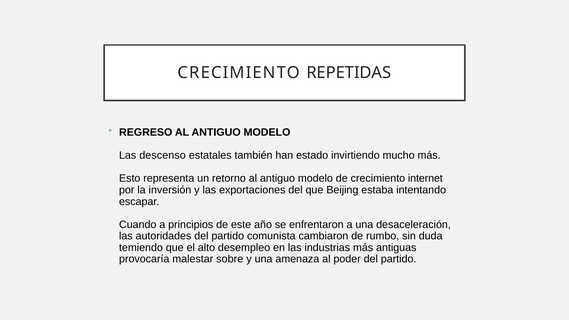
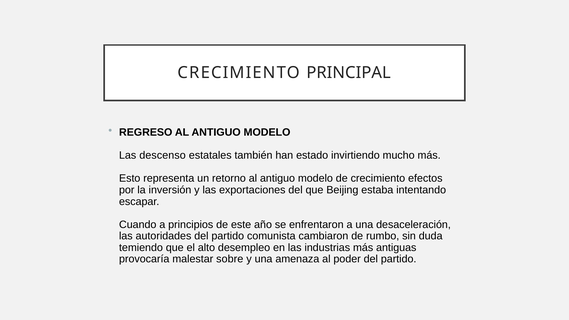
REPETIDAS: REPETIDAS -> PRINCIPAL (349, 73)
internet: internet -> efectos (425, 179)
